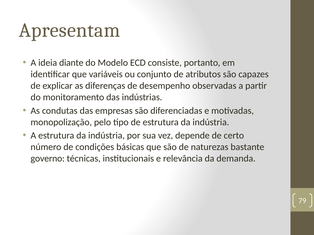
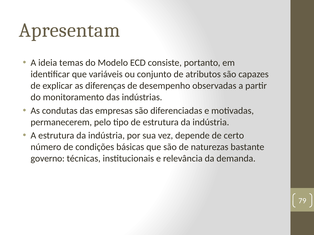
diante: diante -> temas (71, 63)
monopolização: monopolização -> permanecerem (61, 122)
